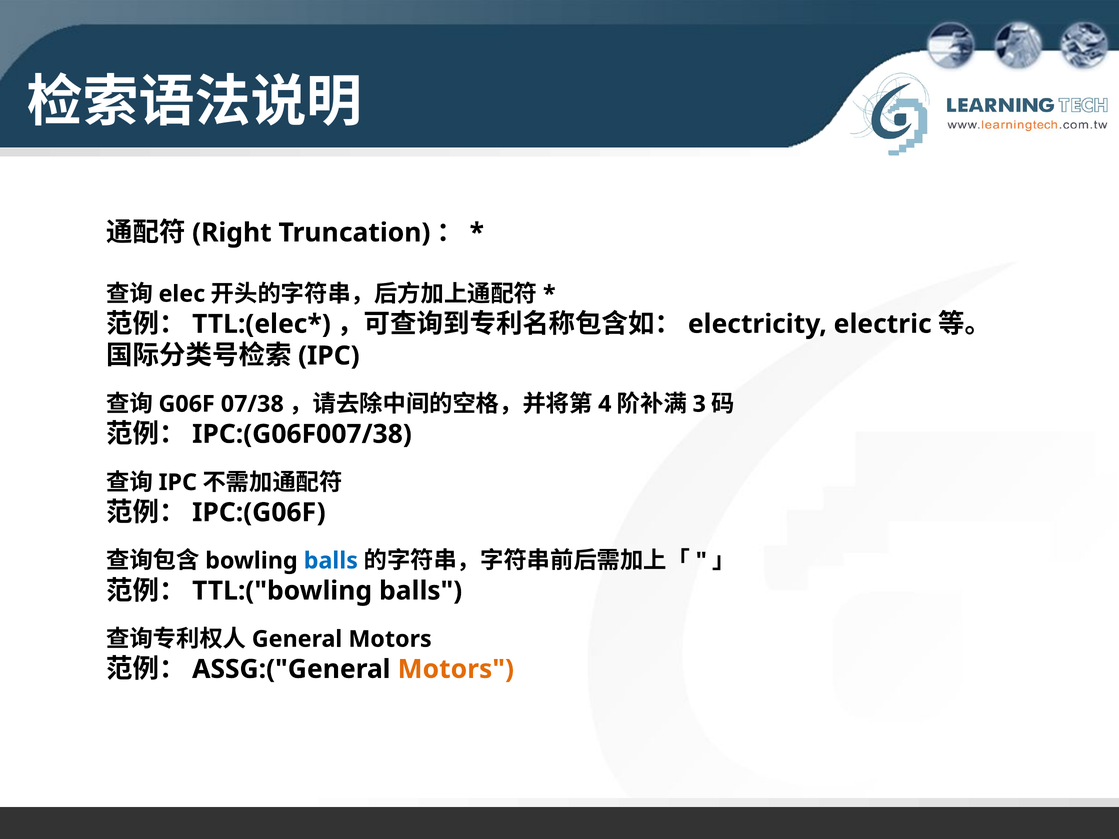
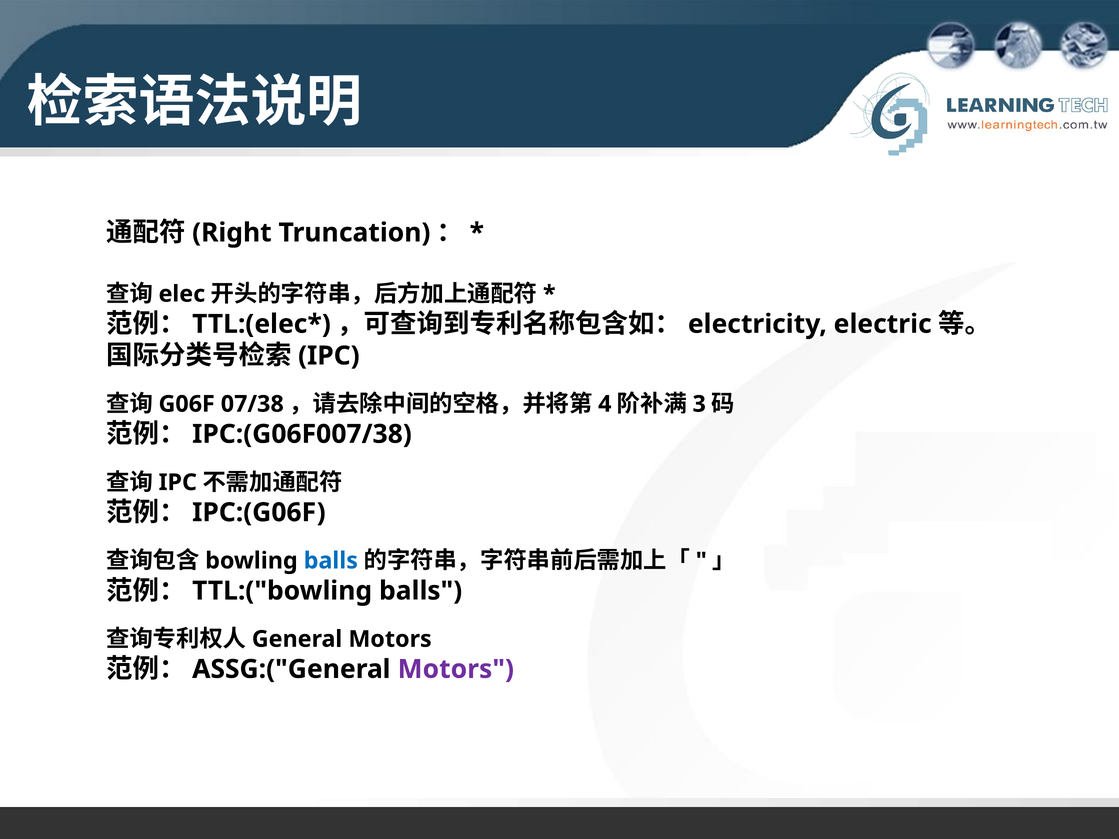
Motors colour: orange -> purple (456, 669)
